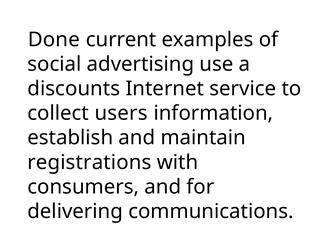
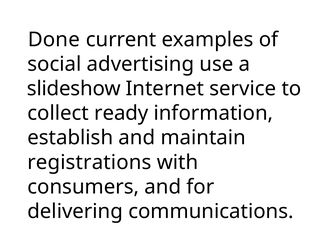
discounts: discounts -> slideshow (74, 89)
users: users -> ready (121, 113)
